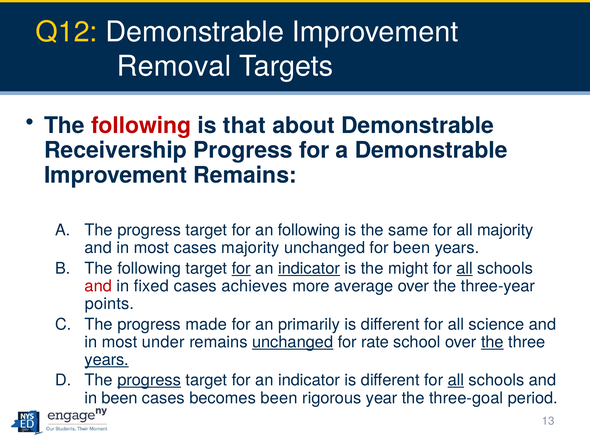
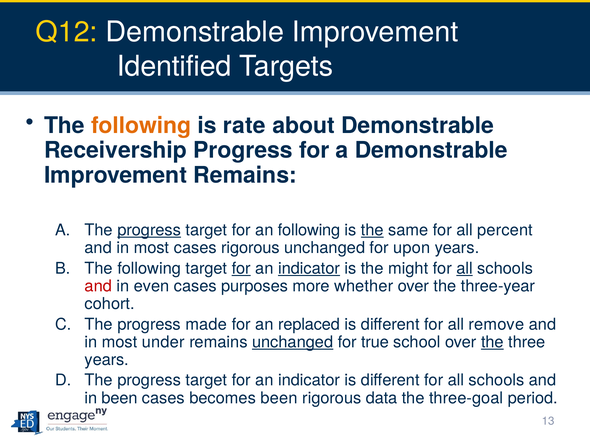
Removal: Removal -> Identified (174, 66)
following colour: red -> orange (141, 126)
that: that -> rate (244, 126)
progress underline: none -> present (149, 230)
the underline: none -> present (372, 230)
all majority: majority -> percent (505, 230)
cases majority: majority -> rigorous (250, 248)
for been: been -> upon (412, 248)
fixed: fixed -> even (152, 286)
achieves: achieves -> purposes (255, 286)
average: average -> whether (364, 286)
points: points -> cohort (110, 304)
primarily: primarily -> replaced (309, 325)
science: science -> remove (496, 325)
rate: rate -> true (375, 342)
years underline: present -> none (107, 360)
progress underline: present -> none (149, 381)
all underline: present -> none (456, 381)
year: year -> data (382, 398)
